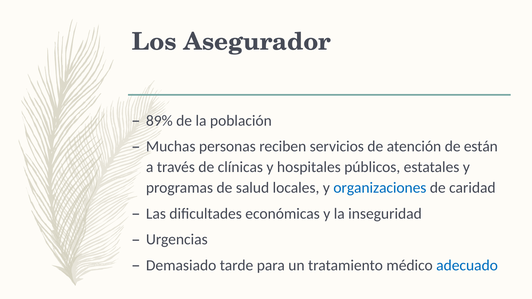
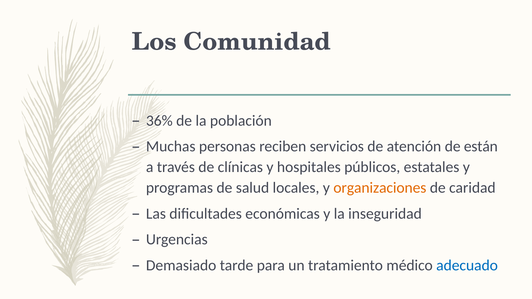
Asegurador: Asegurador -> Comunidad (257, 42)
89%: 89% -> 36% (159, 121)
organizaciones colour: blue -> orange (380, 188)
